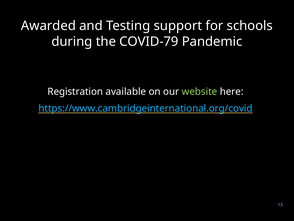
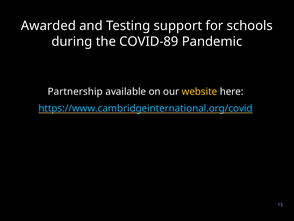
COVID-79: COVID-79 -> COVID-89 (149, 41)
Registration: Registration -> Partnership (75, 92)
website colour: light green -> yellow (200, 92)
